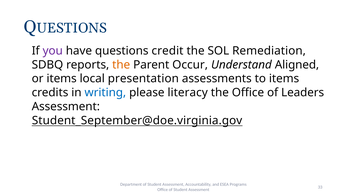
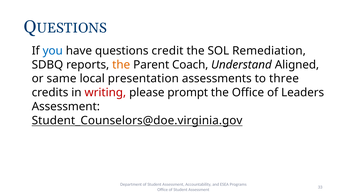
you colour: purple -> blue (53, 51)
Occur: Occur -> Coach (190, 65)
or items: items -> same (62, 79)
to items: items -> three (284, 79)
writing colour: blue -> red (105, 93)
literacy: literacy -> prompt (188, 93)
Student_September@doe.virginia.gov: Student_September@doe.virginia.gov -> Student_Counselors@doe.virginia.gov (137, 121)
